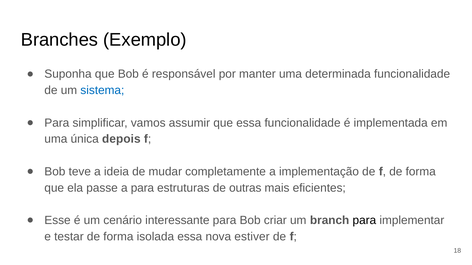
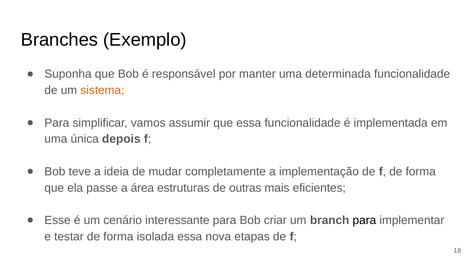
sistema colour: blue -> orange (102, 91)
a para: para -> área (142, 188)
estiver: estiver -> etapas (252, 237)
